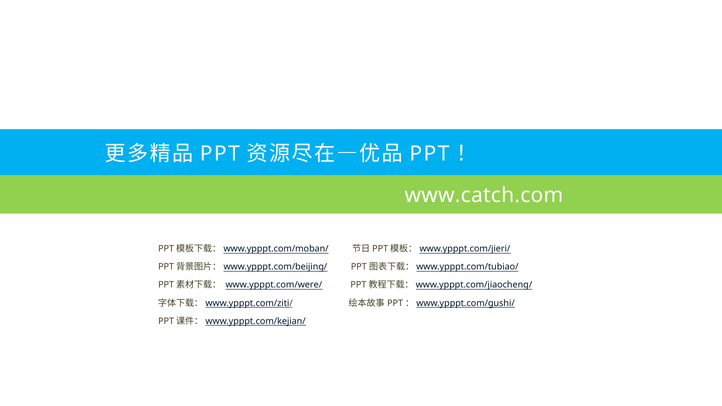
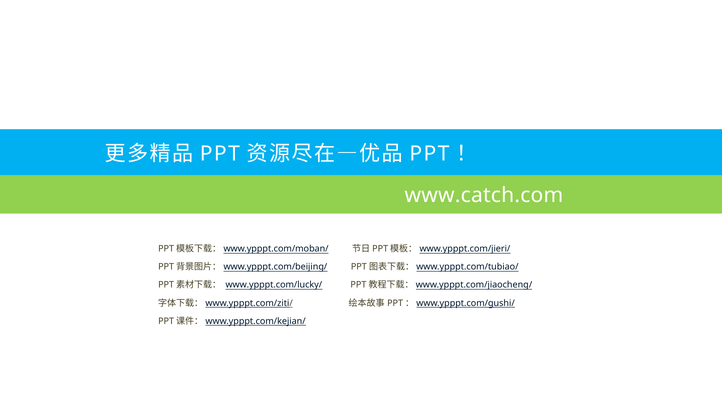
www.ypppt.com/were/: www.ypppt.com/were/ -> www.ypppt.com/lucky/ (274, 285)
